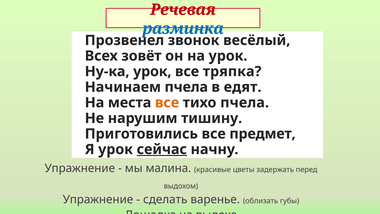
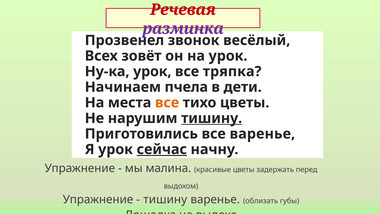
разминка colour: blue -> purple (183, 29)
едят: едят -> дети (243, 87)
тихо пчела: пчела -> цветы (245, 103)
тишину underline: none -> present (212, 118)
все предмет: предмет -> варенье (262, 134)
сделать: сделать -> тишину (165, 199)
